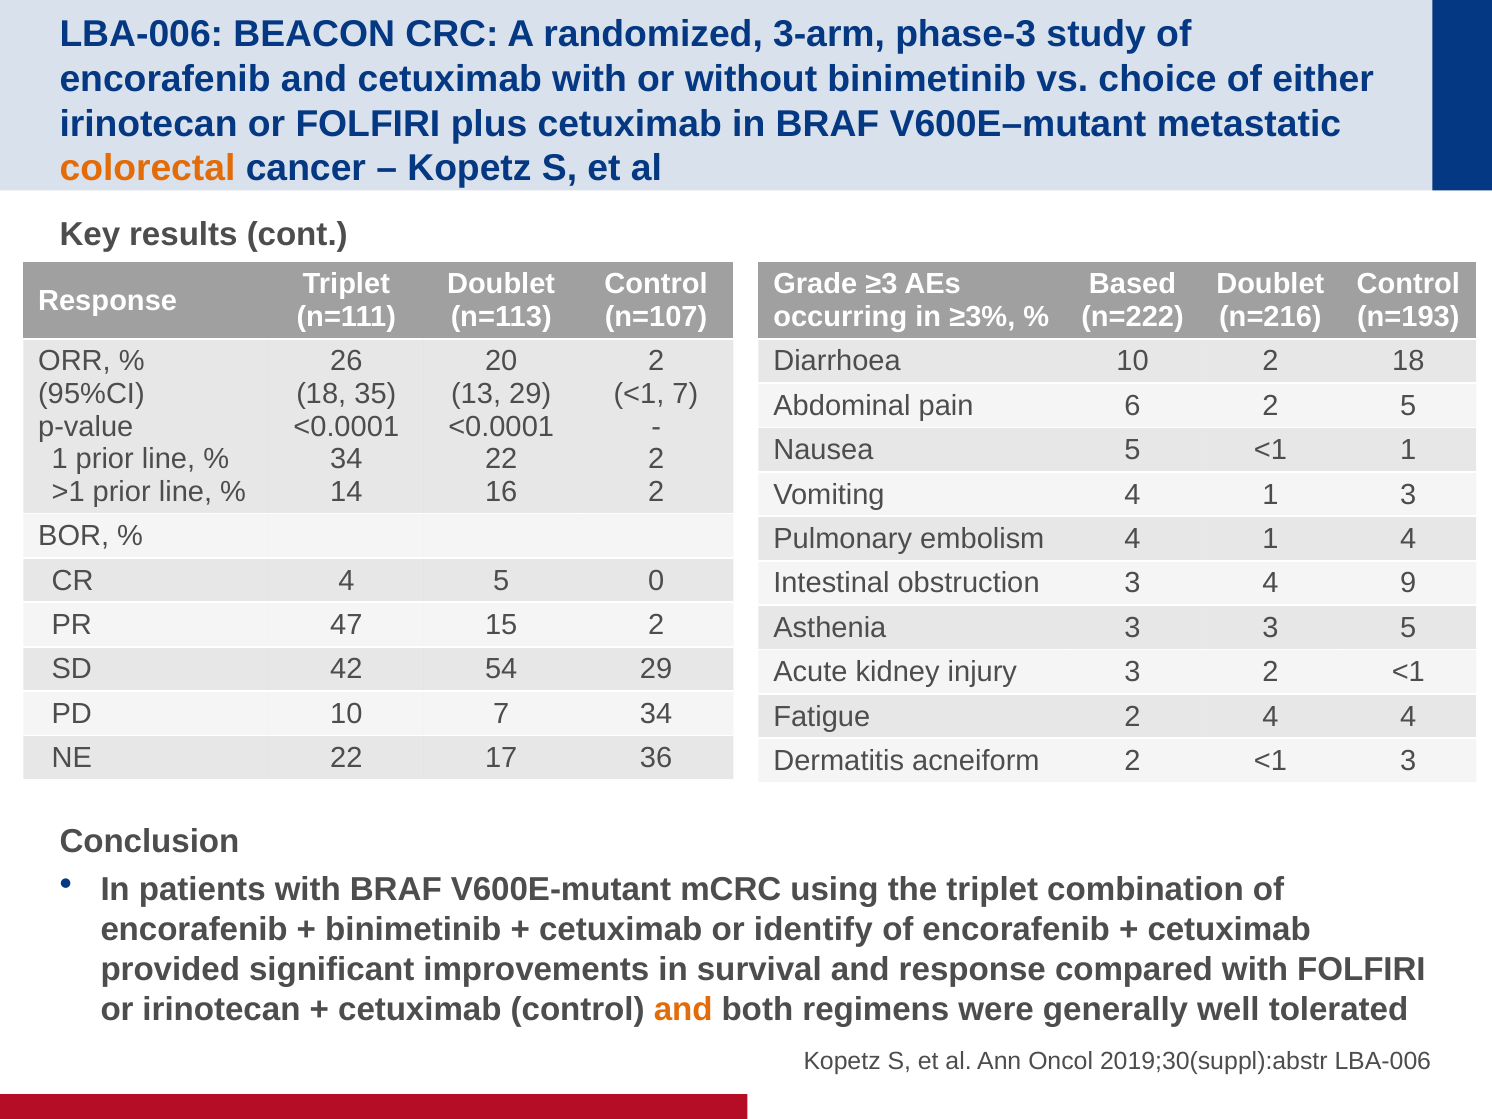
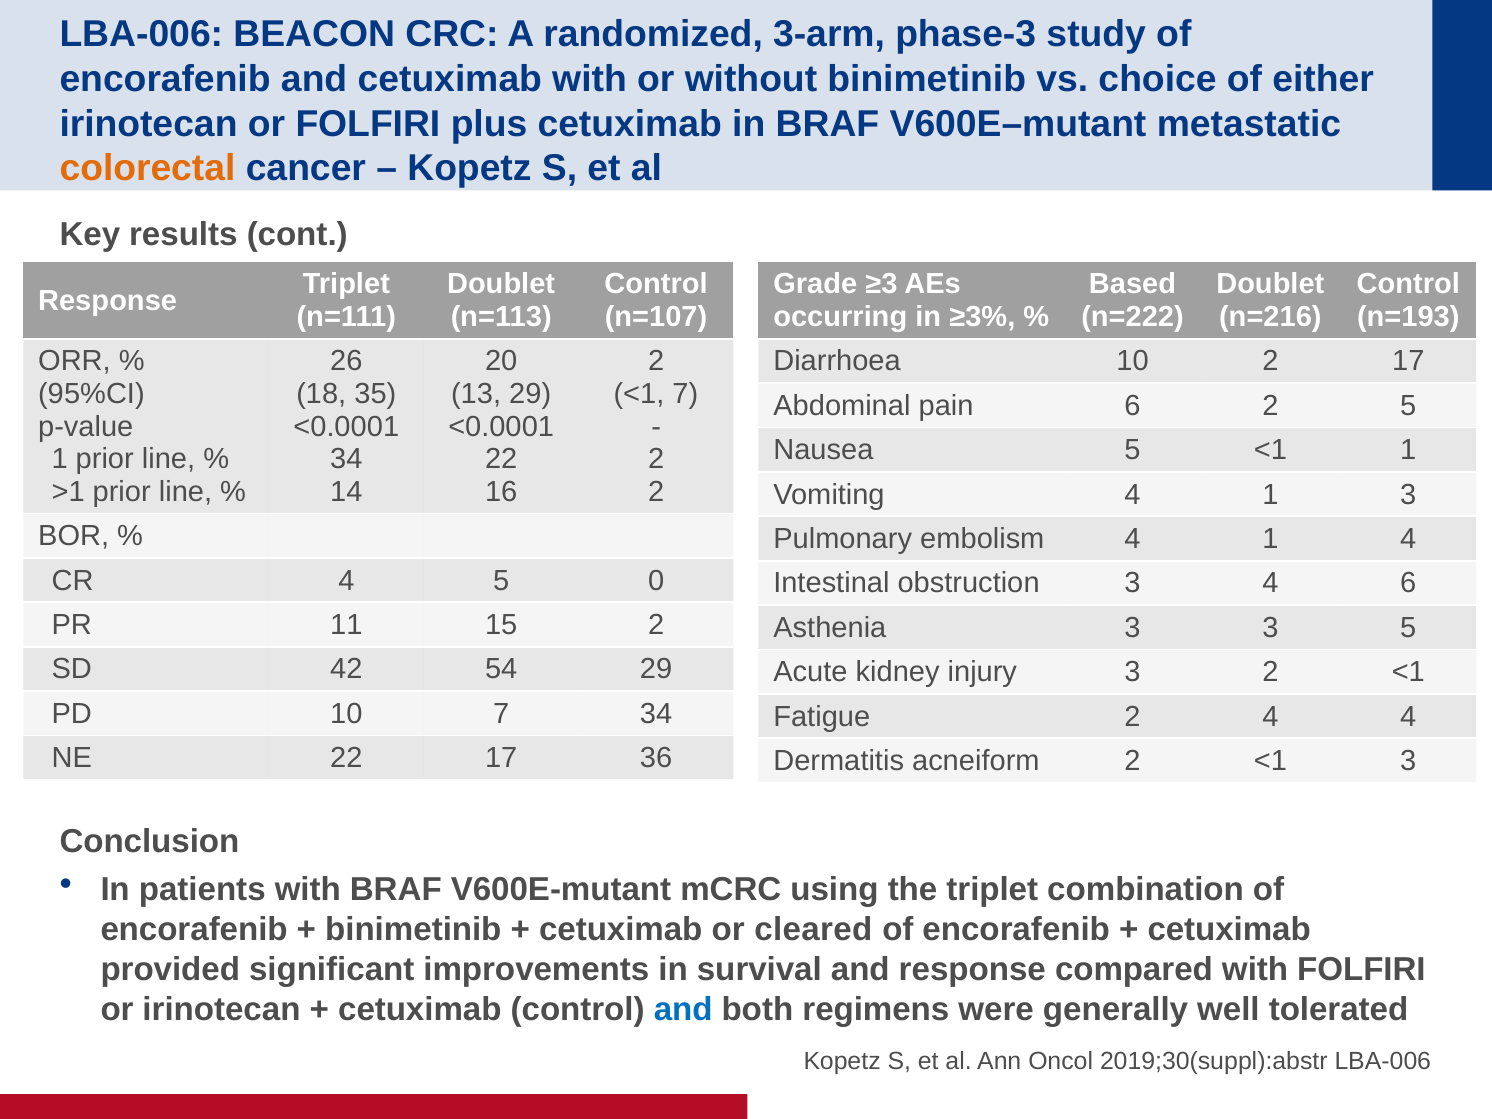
2 18: 18 -> 17 (1408, 361)
4 9: 9 -> 6 (1408, 583)
47: 47 -> 11 (346, 625)
identify: identify -> cleared (813, 930)
and colour: orange -> blue (683, 1009)
